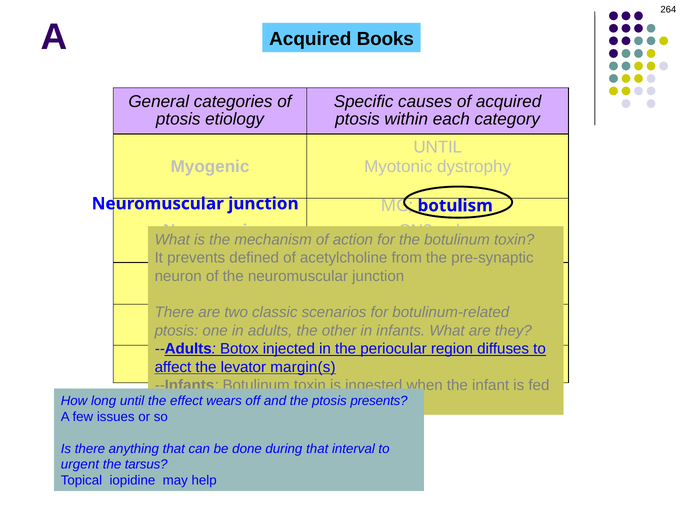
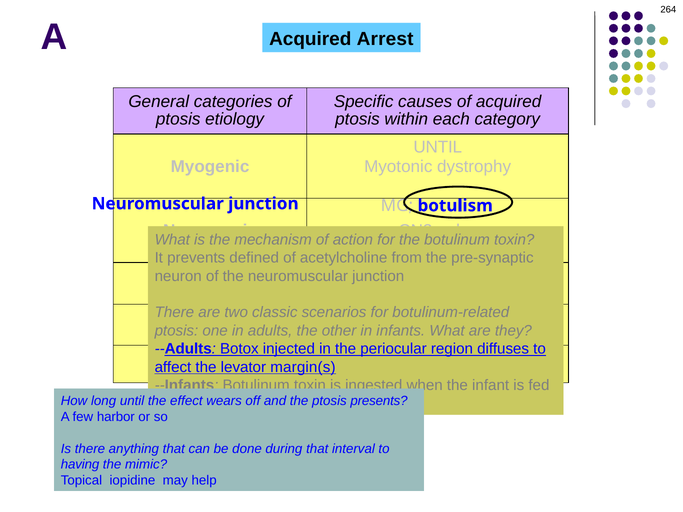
Books: Books -> Arrest (385, 39)
issues: issues -> harbor (116, 417)
urgent: urgent -> having (80, 465)
tarsus: tarsus -> mimic (146, 465)
